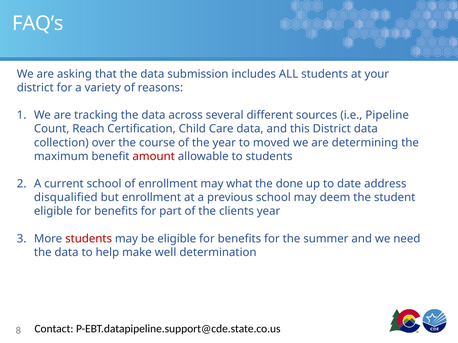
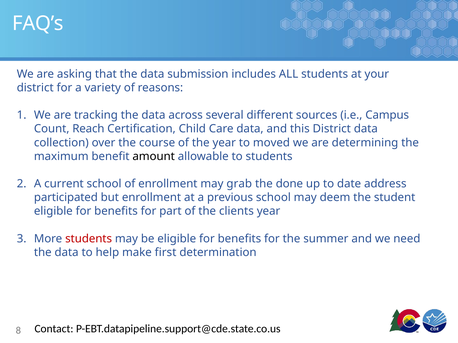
Pipeline: Pipeline -> Campus (387, 115)
amount colour: red -> black (154, 157)
what: what -> grab (239, 184)
disqualified: disqualified -> participated (66, 198)
well: well -> first (166, 253)
